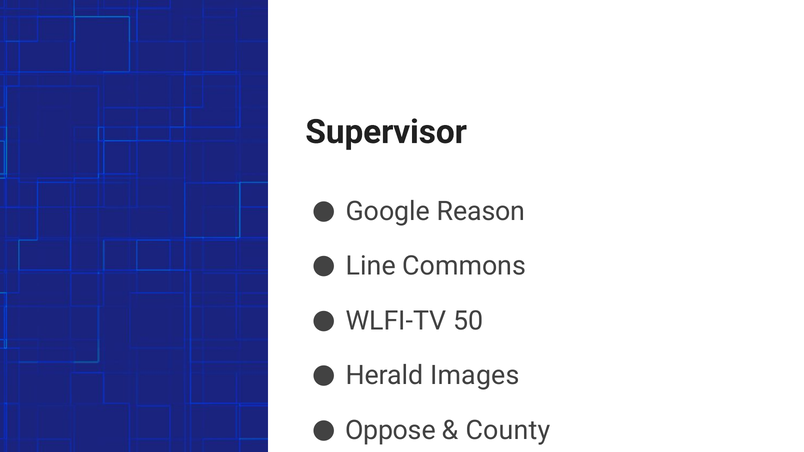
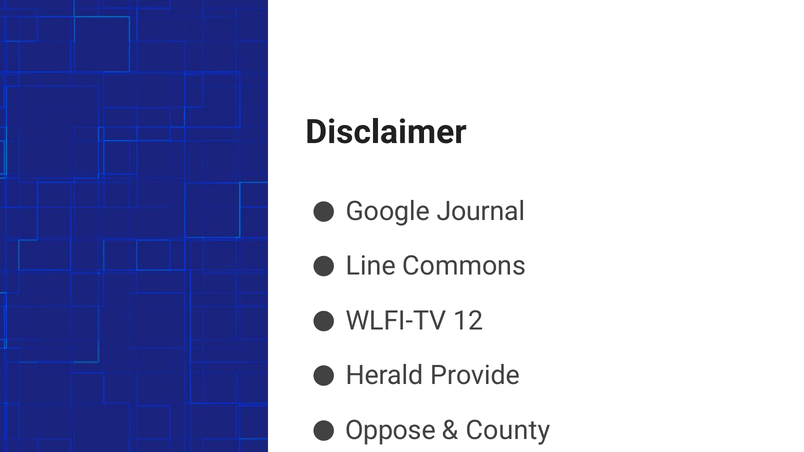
Supervisor: Supervisor -> Disclaimer (386, 132)
Reason: Reason -> Journal (481, 211)
50: 50 -> 12 (468, 321)
Images: Images -> Provide (475, 376)
